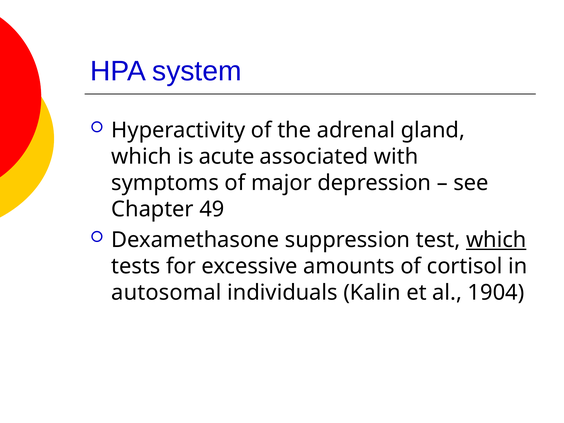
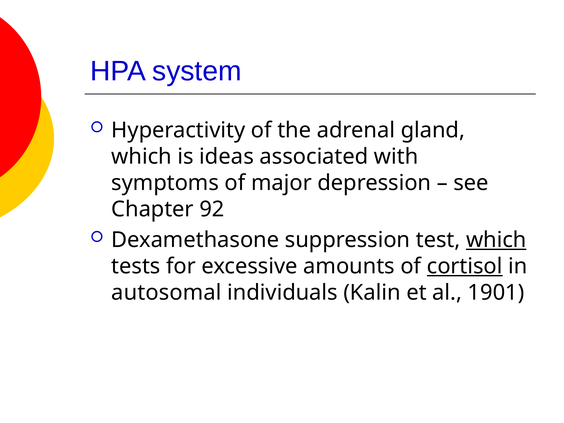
acute: acute -> ideas (227, 157)
49: 49 -> 92 (212, 209)
cortisol underline: none -> present (465, 266)
1904: 1904 -> 1901 (496, 293)
